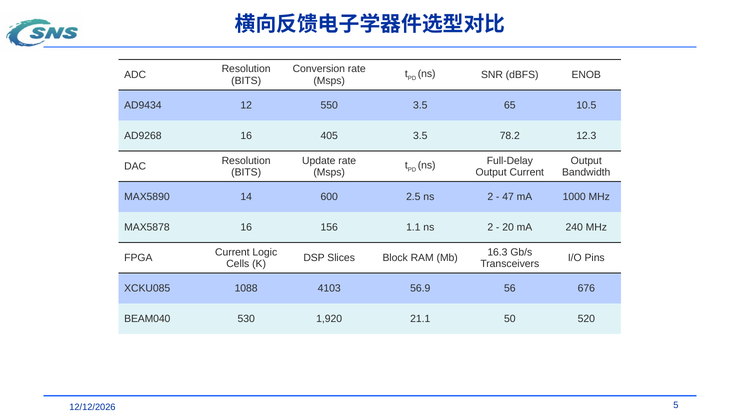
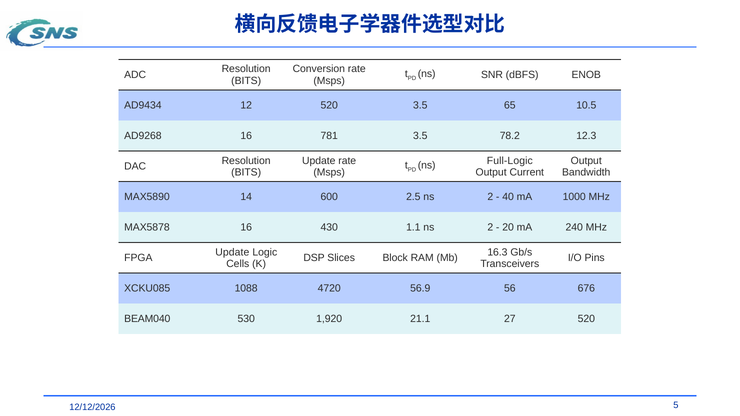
12 550: 550 -> 520 (329, 105)
405: 405 -> 781 (329, 136)
Full-Delay: Full-Delay -> Full-Logic (510, 161)
47: 47 -> 40 (508, 197)
156: 156 -> 430 (329, 228)
Current: Current -> Update (232, 252)
4103: 4103 -> 4720 (329, 289)
50: 50 -> 27 (510, 319)
